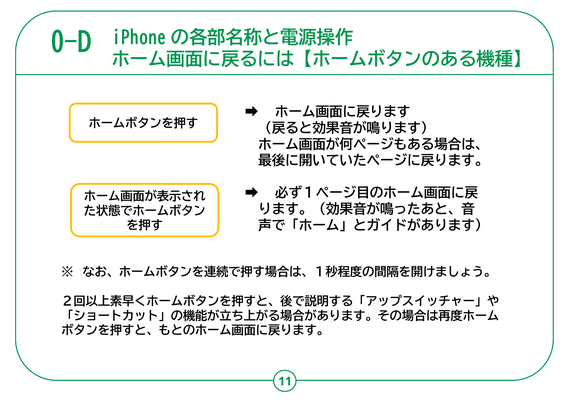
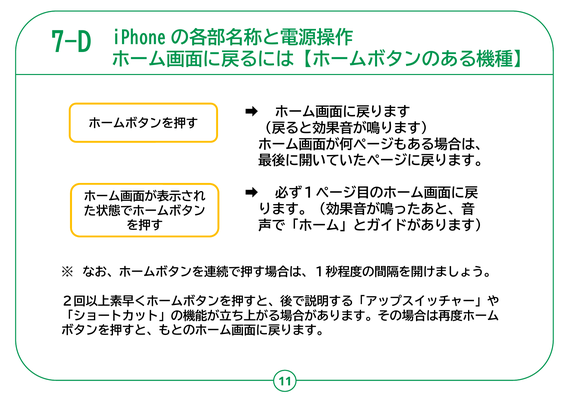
0-D: 0-D -> 7-D (71, 43)
